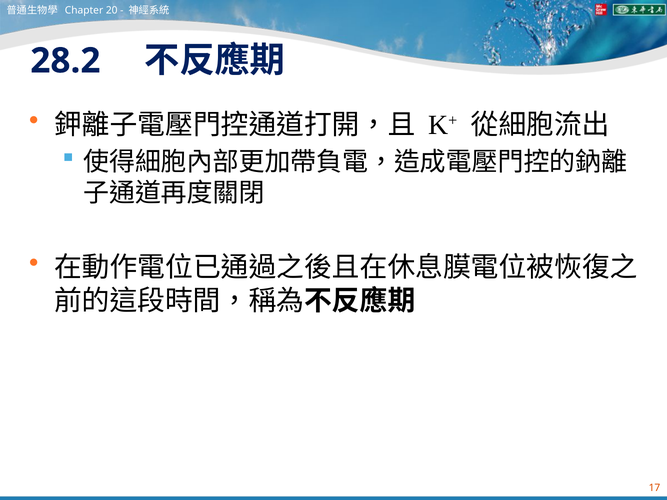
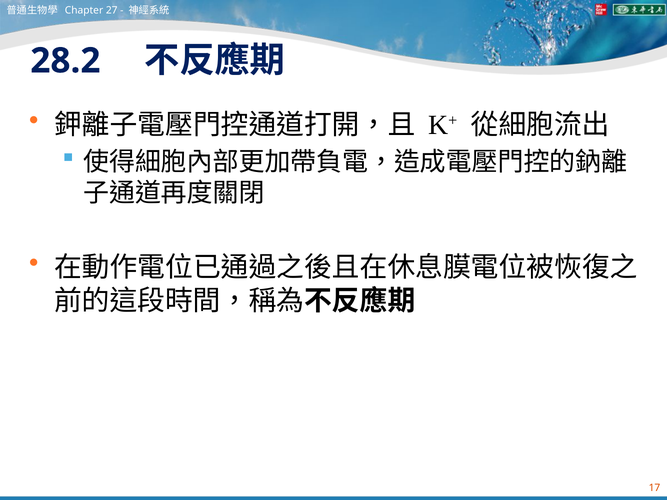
20: 20 -> 27 (112, 10)
